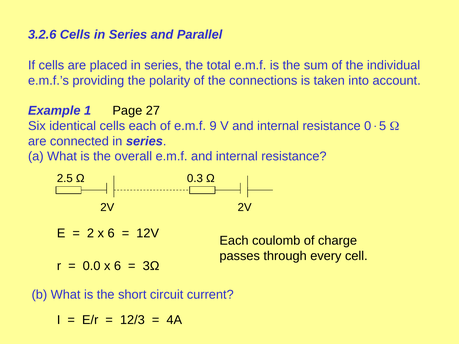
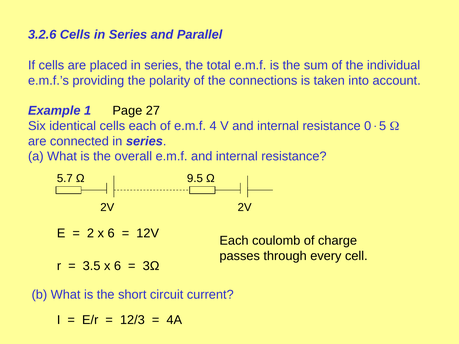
9: 9 -> 4 (213, 126)
2.5: 2.5 -> 5.7 (65, 178)
0.3: 0.3 -> 9.5 (195, 178)
0.0: 0.0 -> 3.5 (92, 266)
